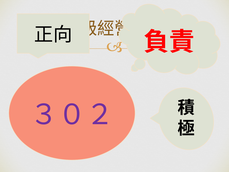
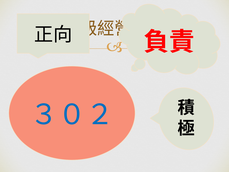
３０２ colour: purple -> blue (72, 115)
